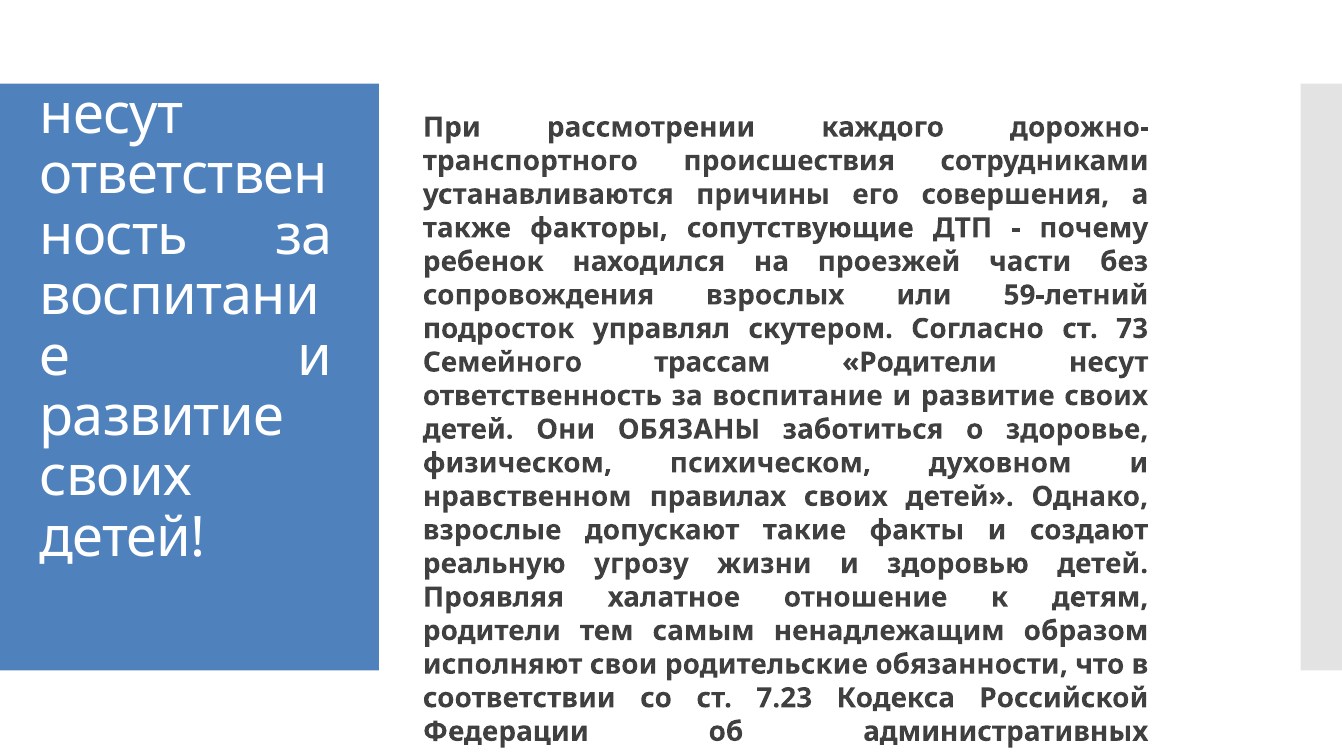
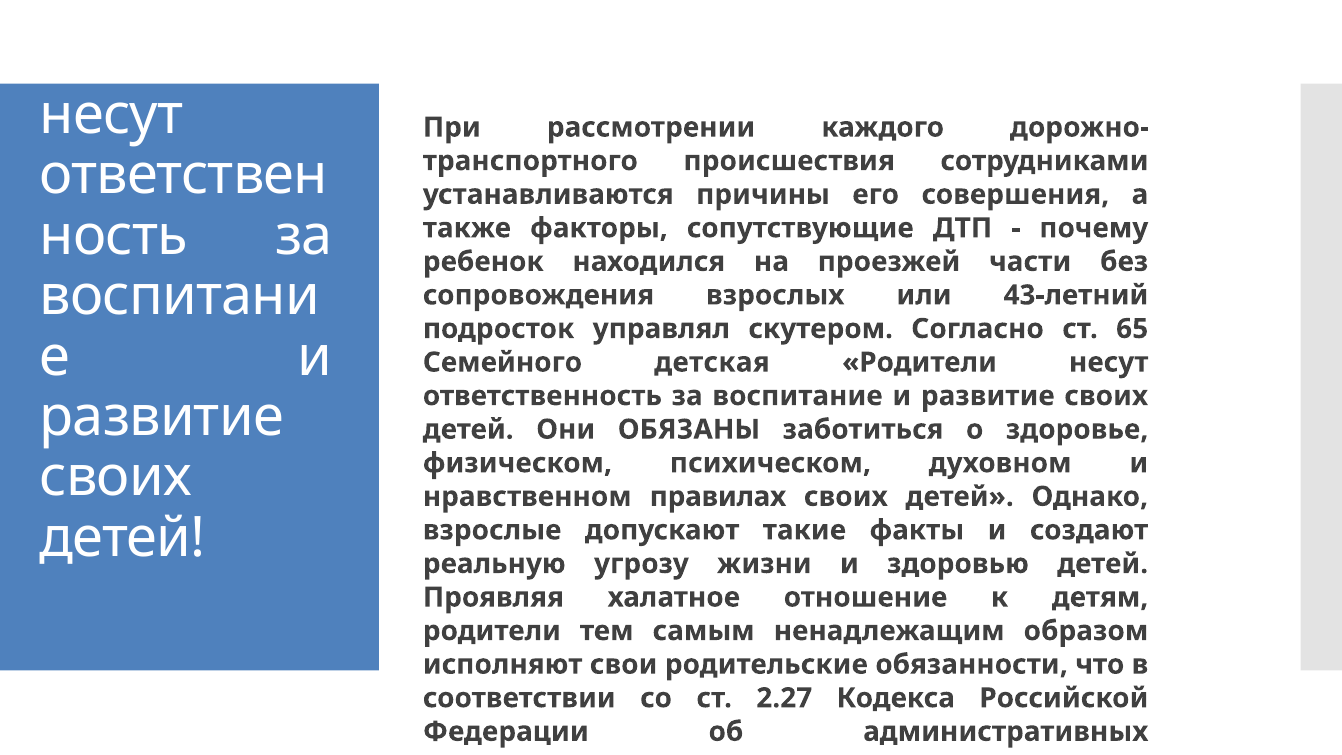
59-летний: 59-летний -> 43-летний (1076, 295)
73: 73 -> 65 (1132, 329)
трассам: трассам -> детская (712, 362)
7.23: 7.23 -> 2.27 (784, 698)
